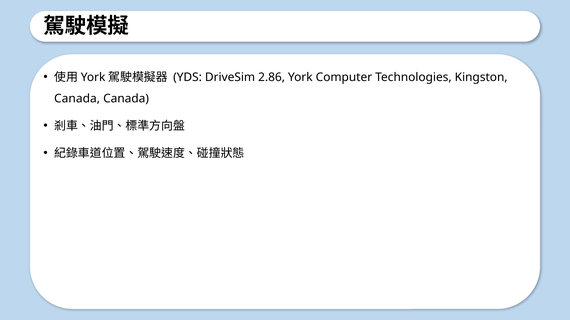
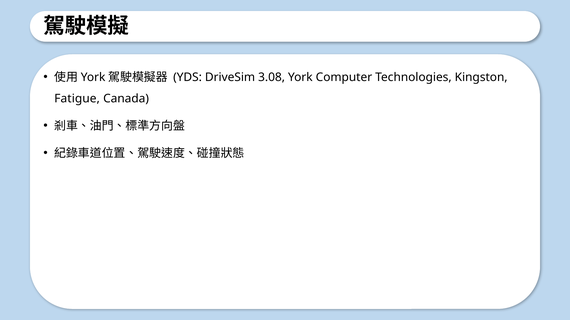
2.86: 2.86 -> 3.08 (272, 77)
Canada: Canada -> Fatigue (77, 99)
